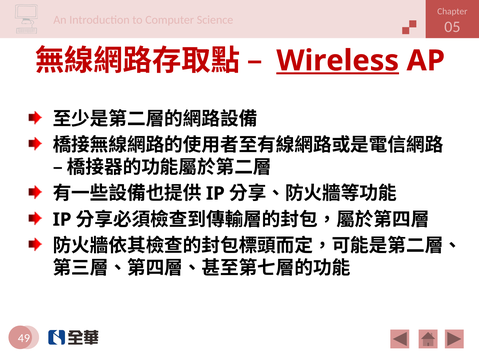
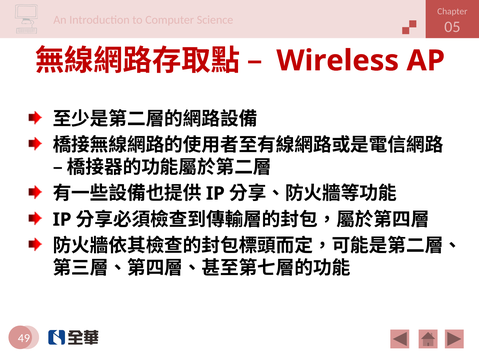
Wireless underline: present -> none (338, 61)
